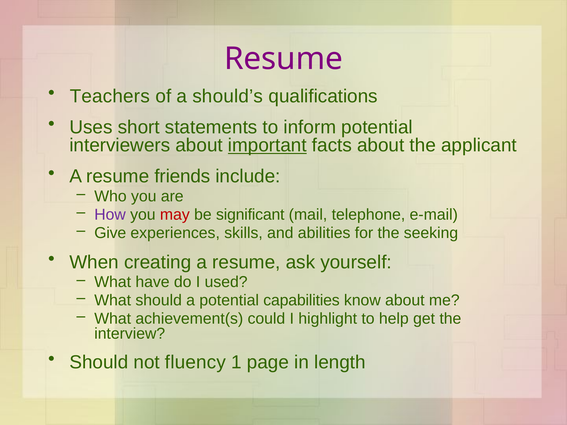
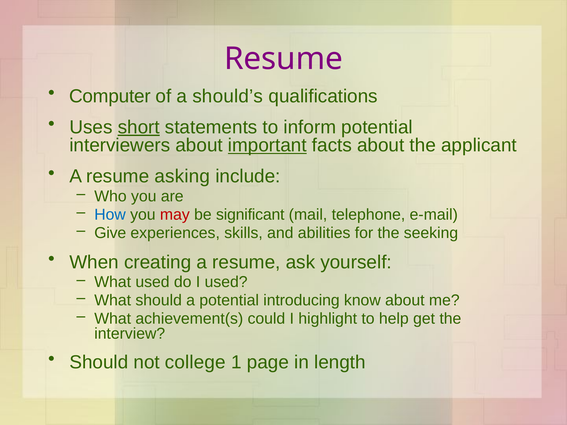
Teachers: Teachers -> Computer (110, 96)
short underline: none -> present (139, 127)
friends: friends -> asking (182, 176)
How colour: purple -> blue (110, 215)
What have: have -> used (153, 282)
capabilities: capabilities -> introducing (301, 301)
fluency: fluency -> college (195, 363)
